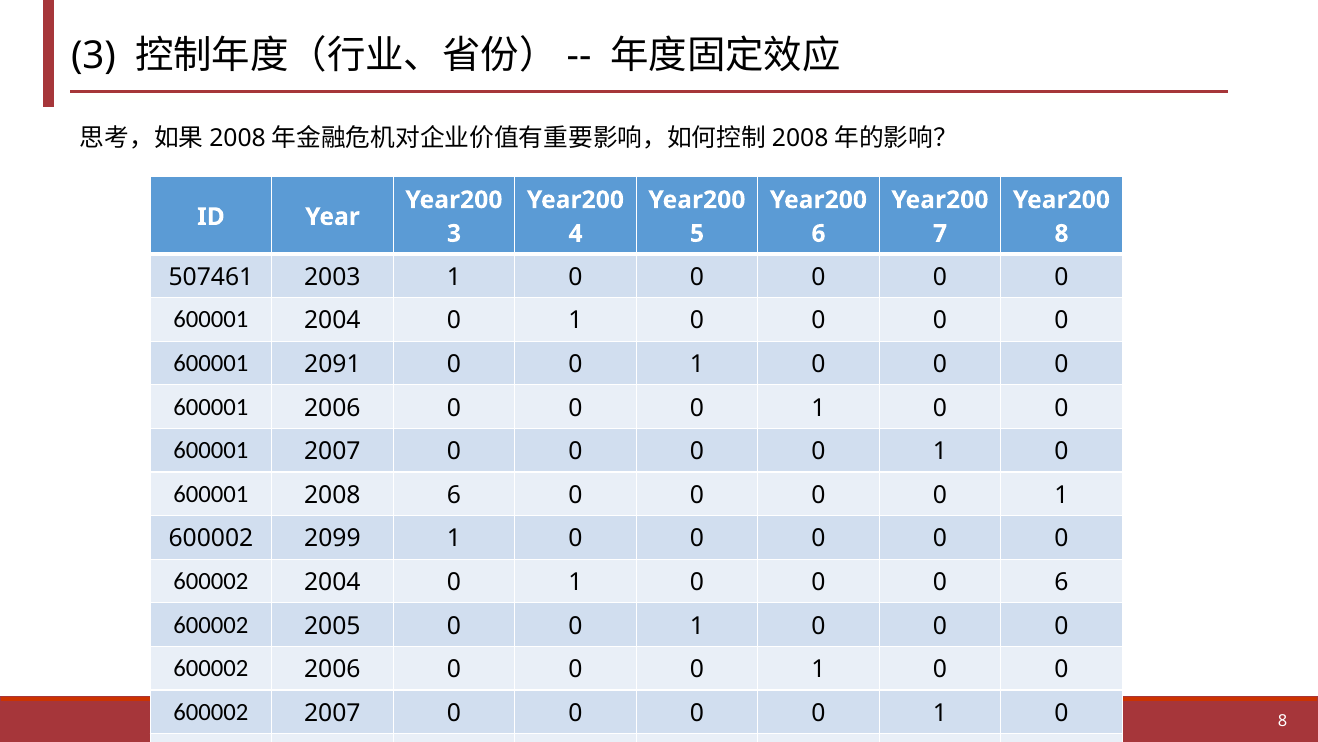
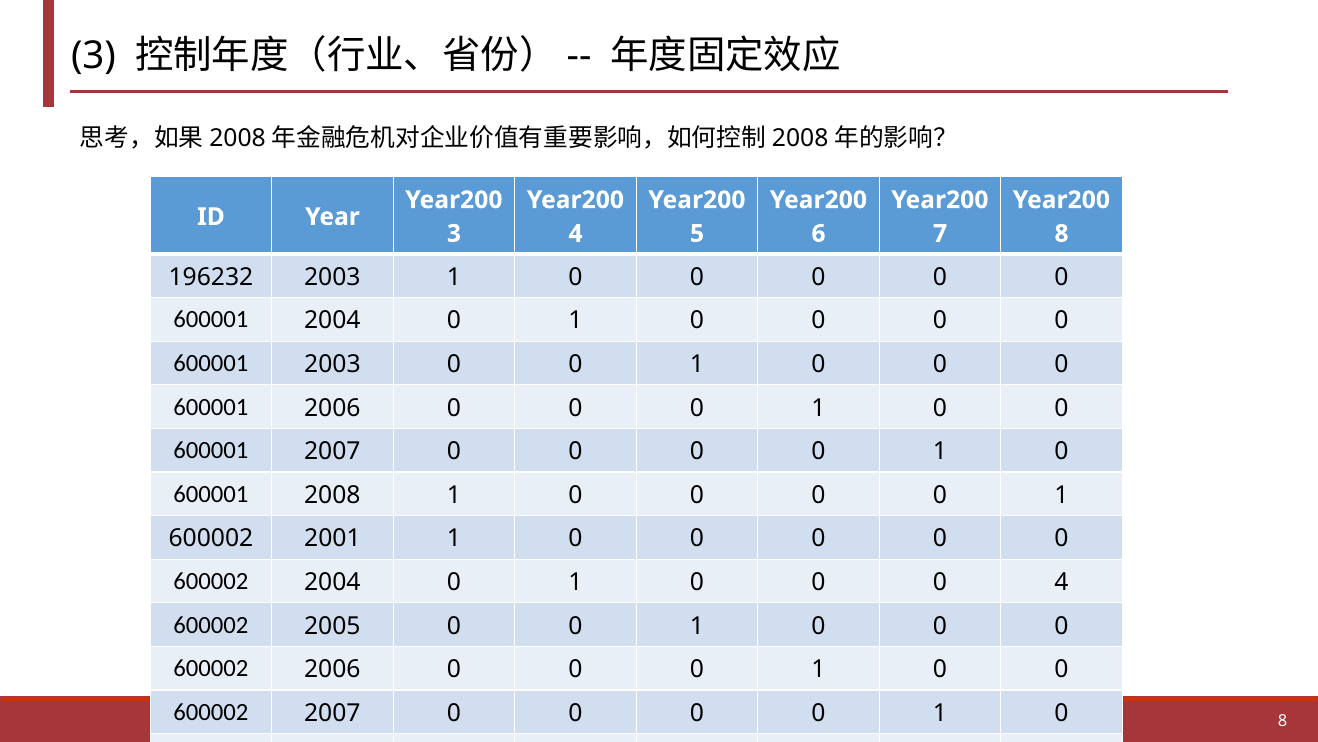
507461: 507461 -> 196232 (211, 277)
600001 2091: 2091 -> 2003 (332, 364)
2008 6: 6 -> 1 (454, 495)
2099: 2099 -> 2001 (332, 538)
0 6: 6 -> 4 (1062, 582)
